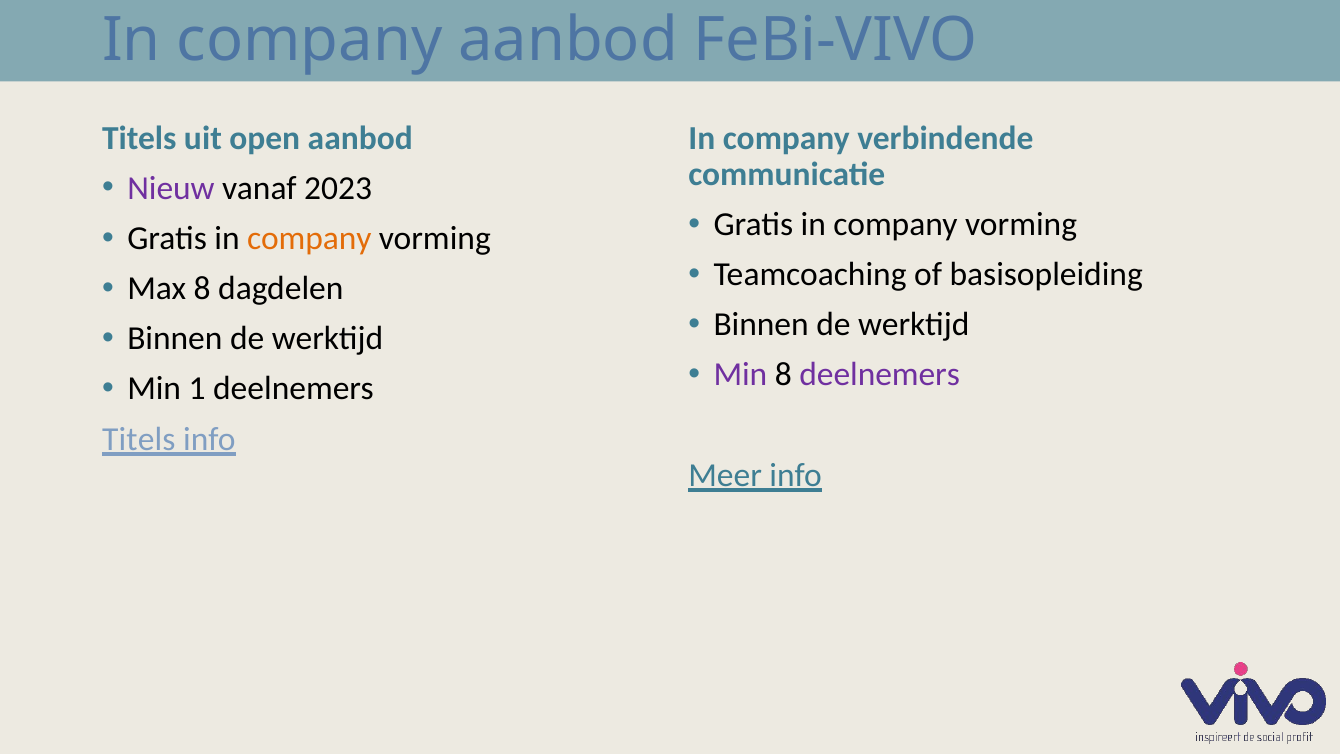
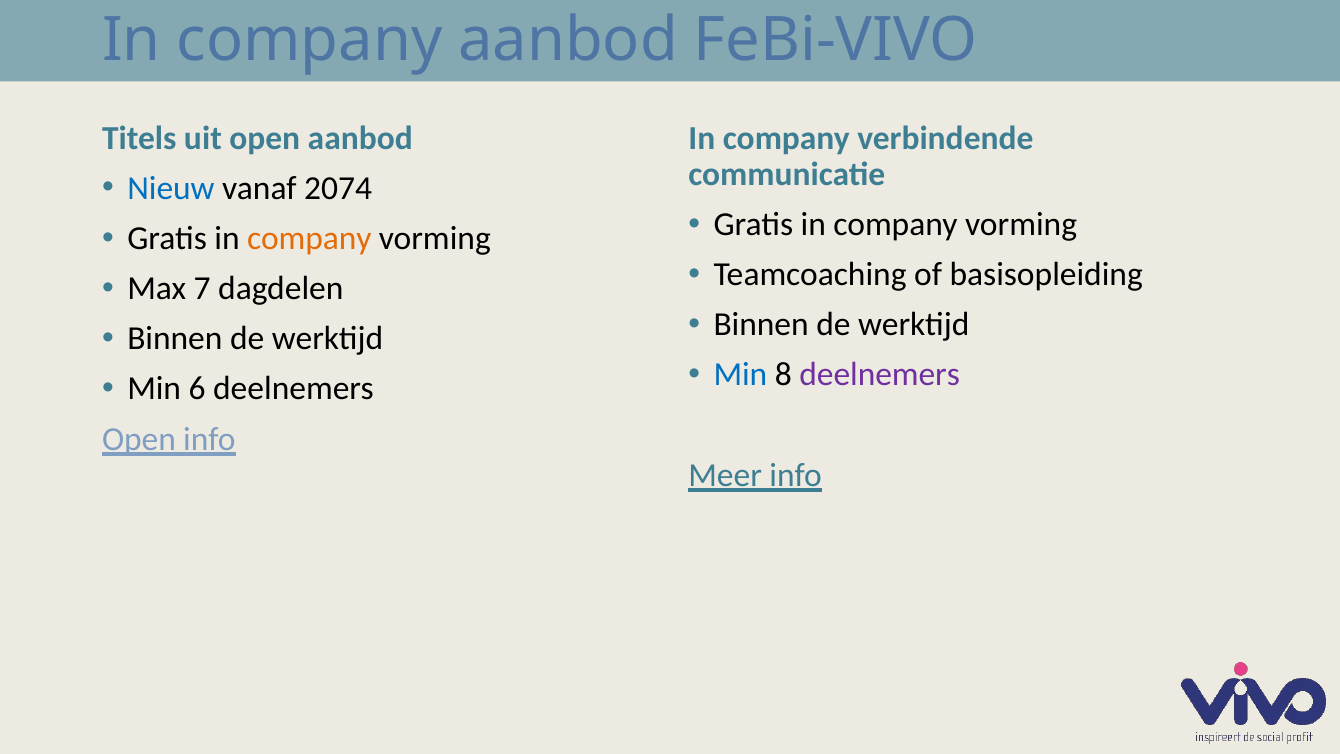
Nieuw colour: purple -> blue (171, 188)
2023: 2023 -> 2074 (338, 188)
Max 8: 8 -> 7 (202, 288)
Min colour: purple -> blue (740, 375)
1: 1 -> 6 (197, 389)
Titels: Titels -> Open (139, 439)
